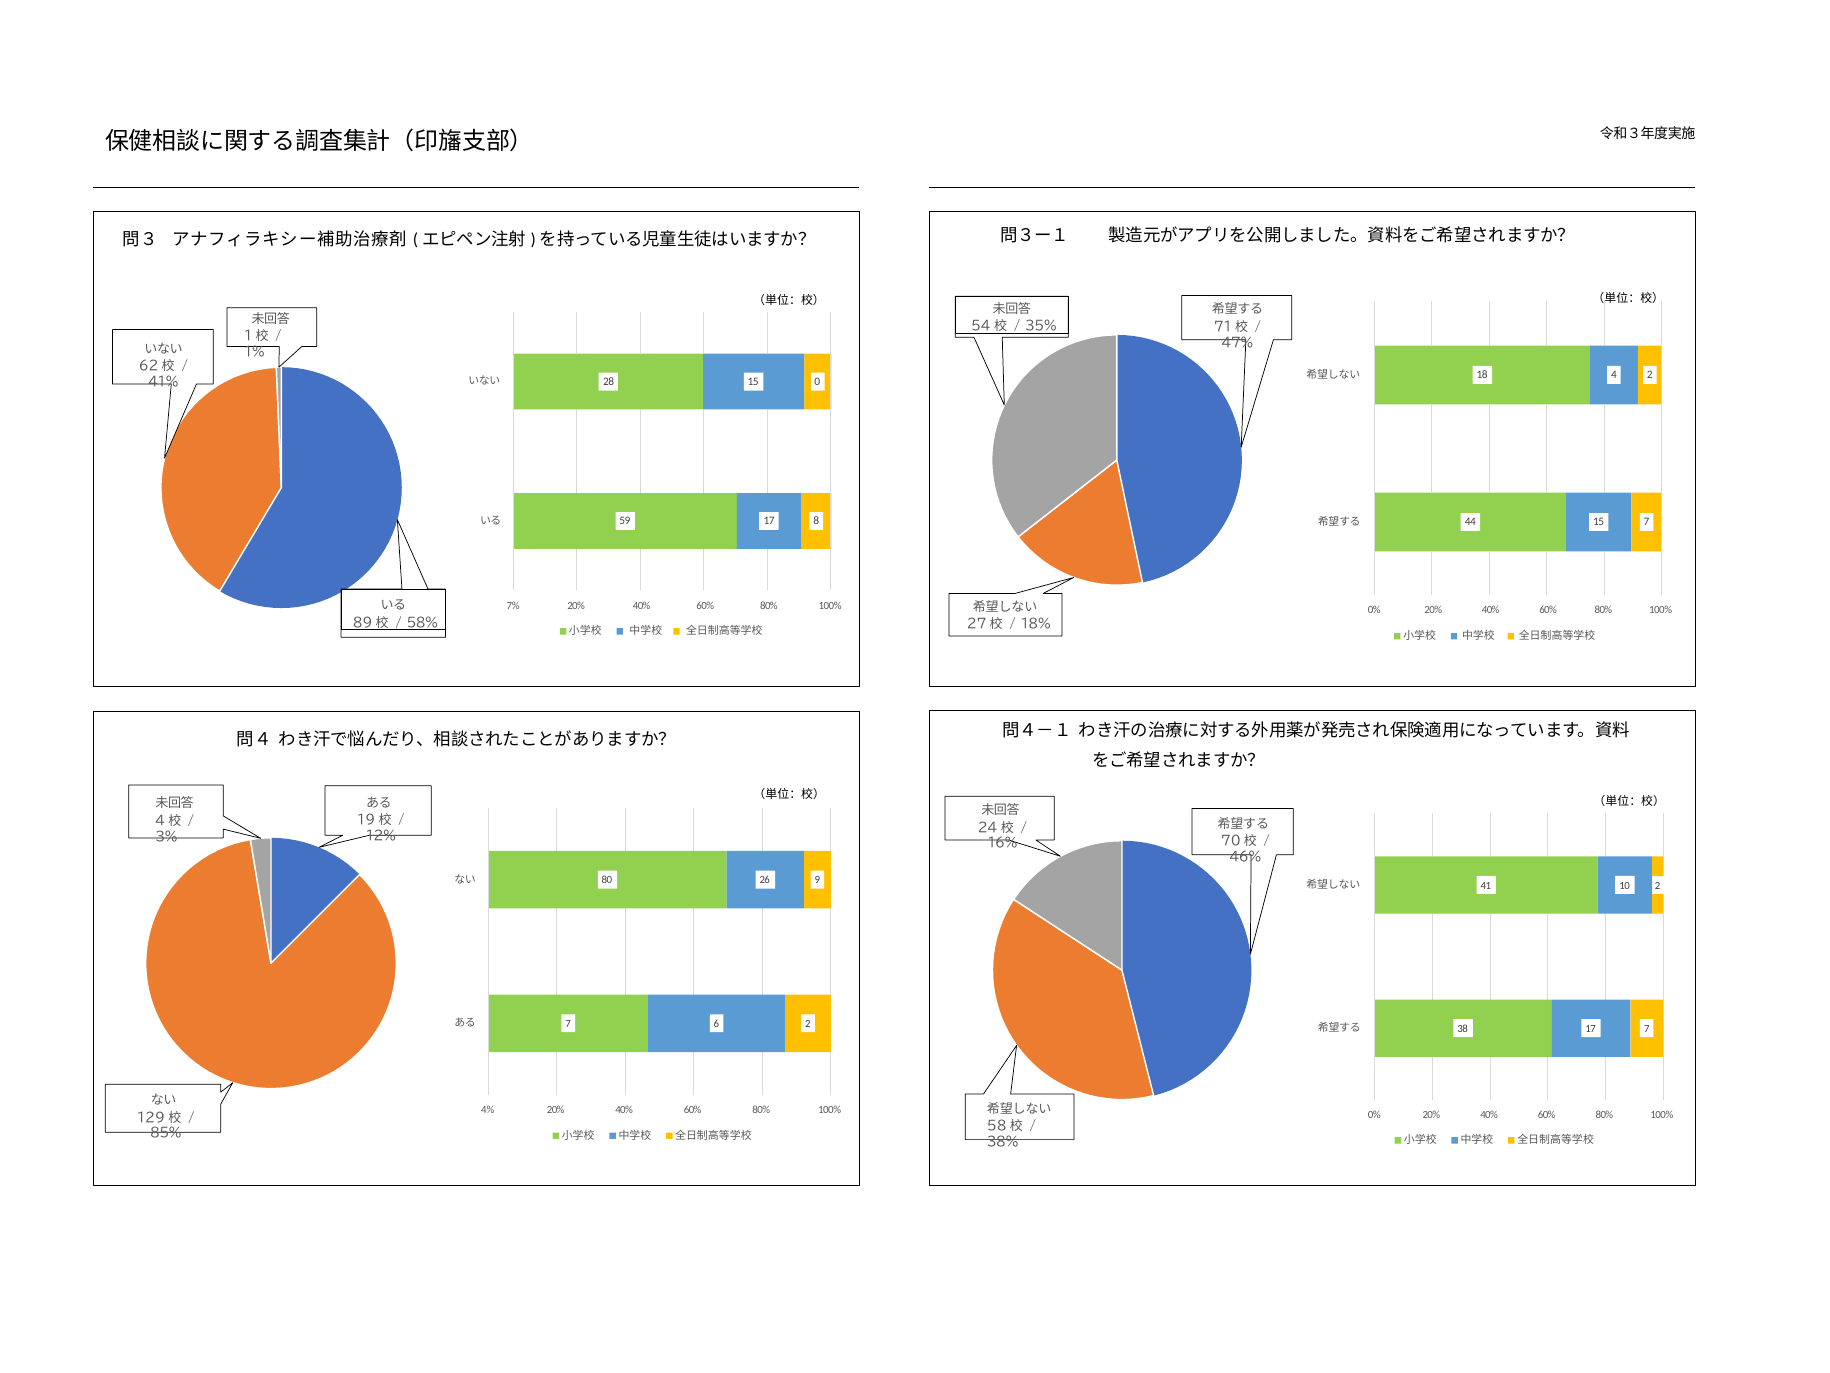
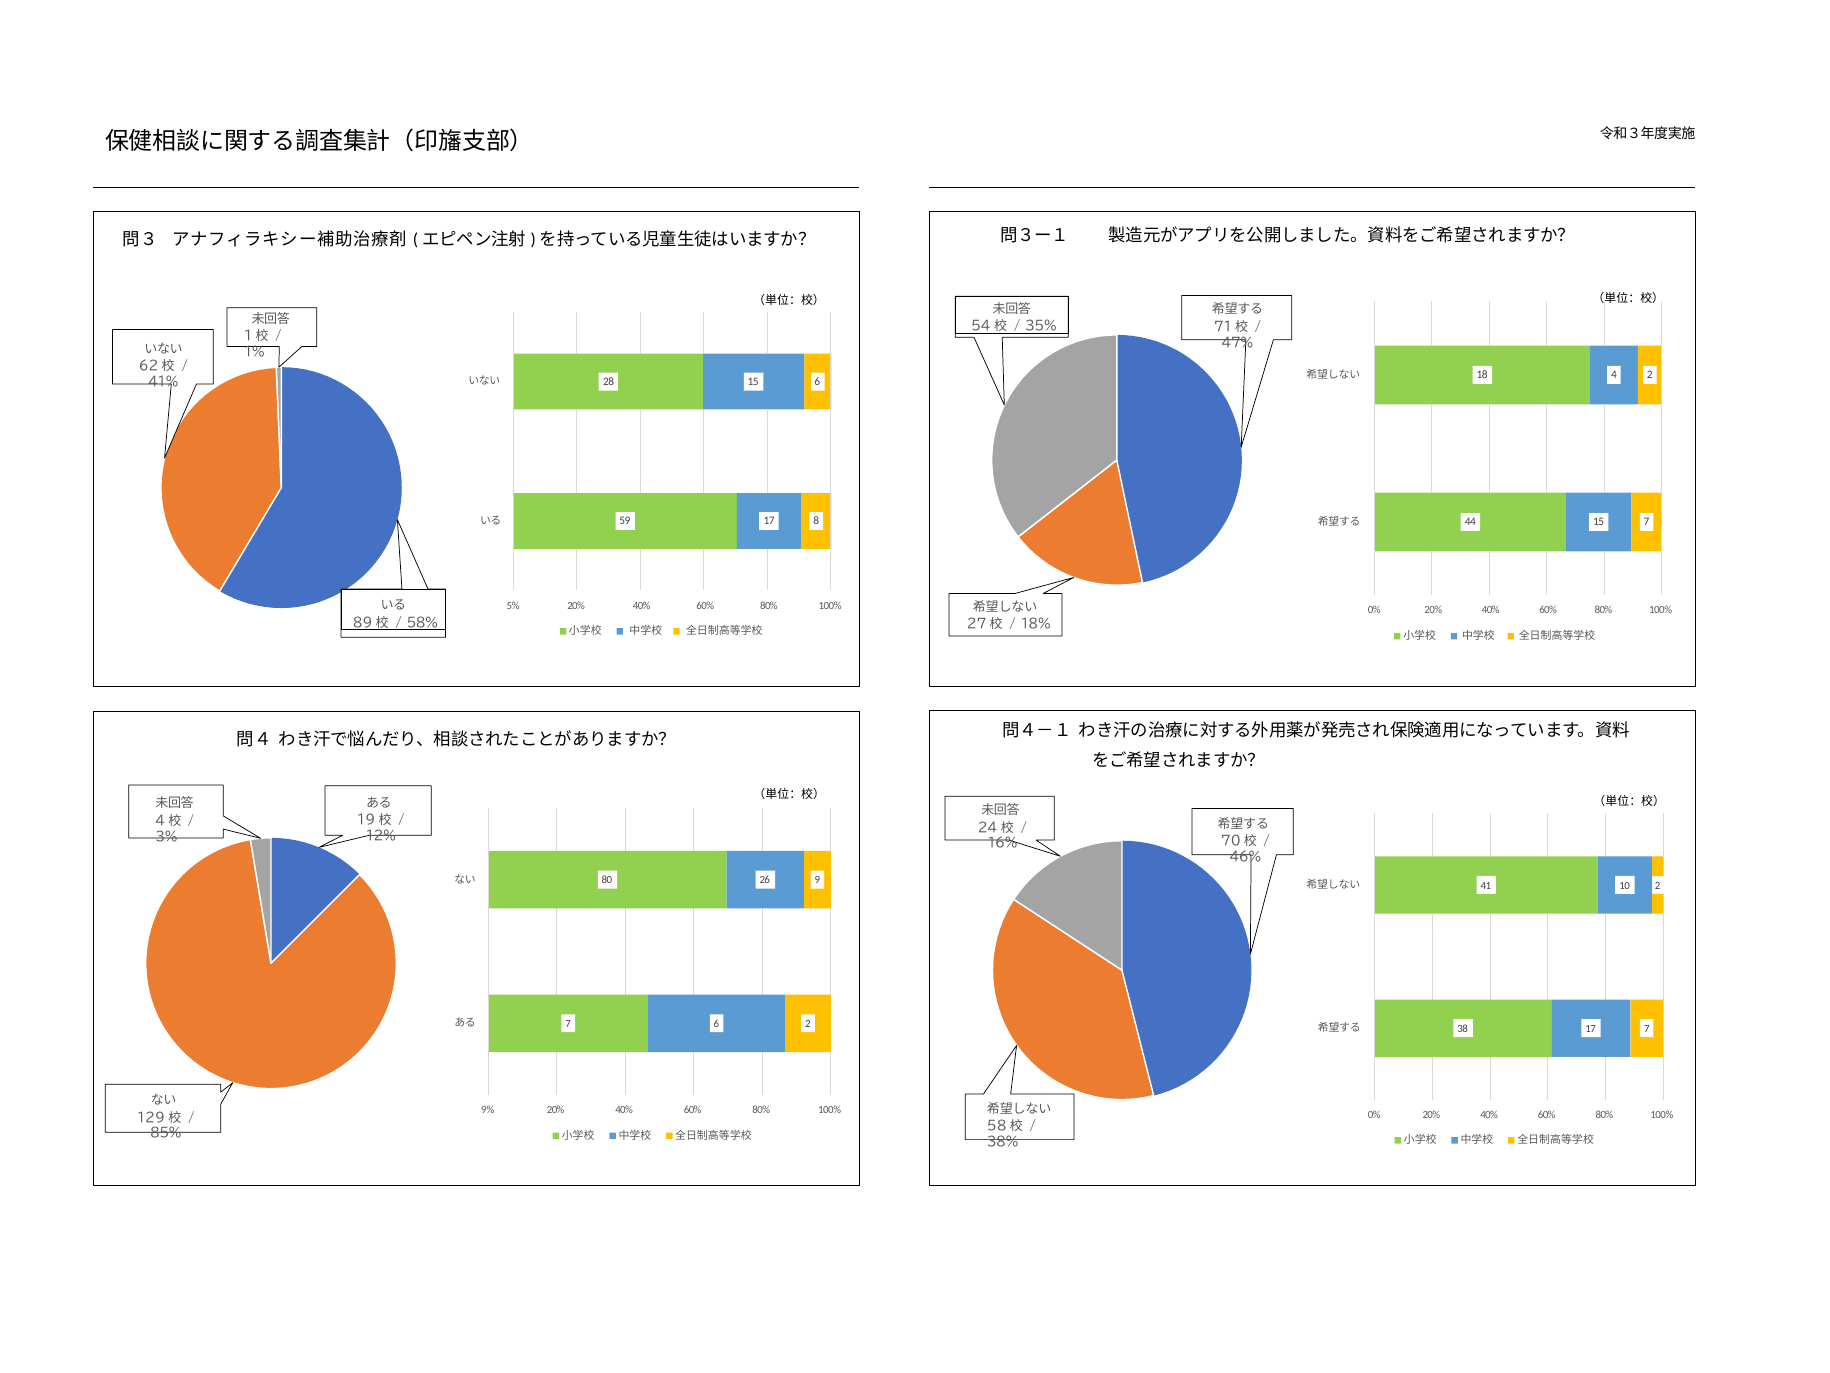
15 0: 0 -> 6 (817, 382)
7%: 7% -> 5% (513, 605)
4%: 4% -> 9% (488, 1110)
